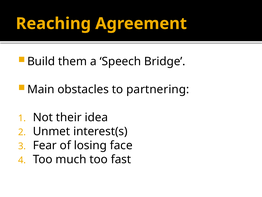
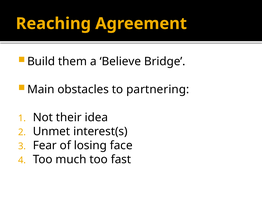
Speech: Speech -> Believe (120, 61)
